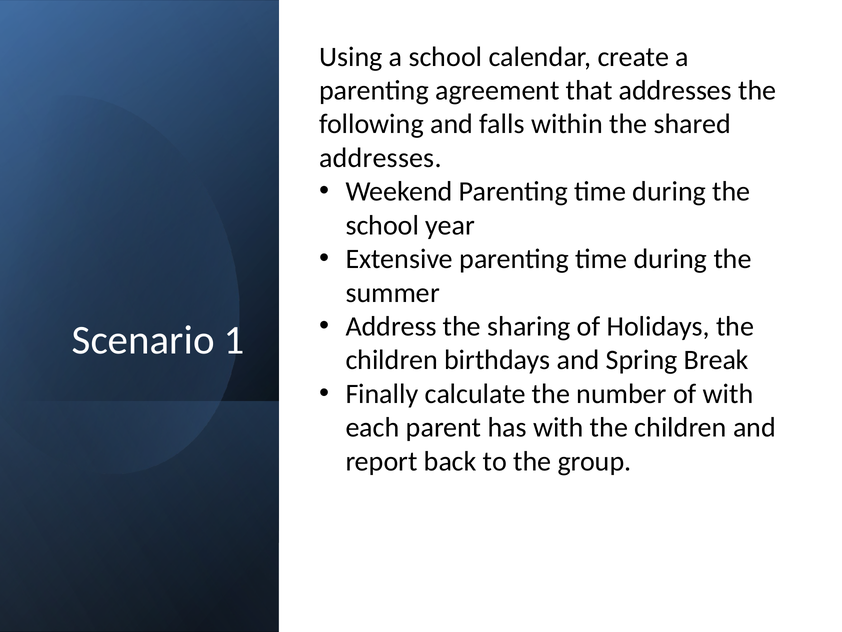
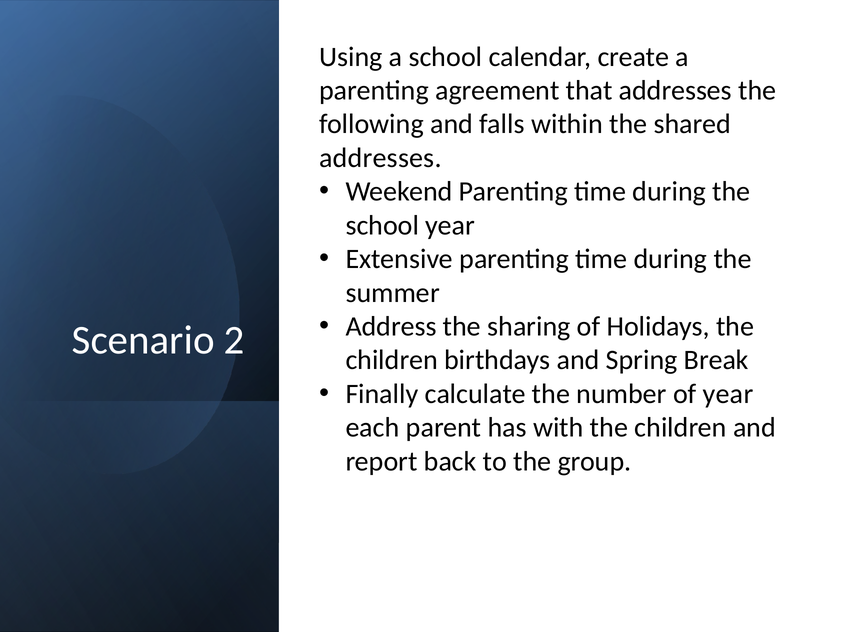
1: 1 -> 2 (234, 340)
of with: with -> year (728, 394)
